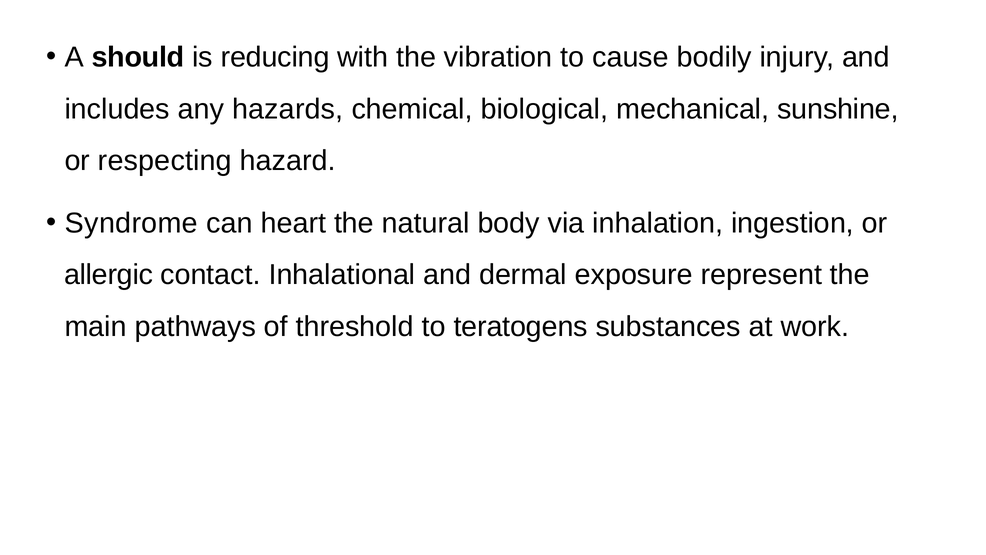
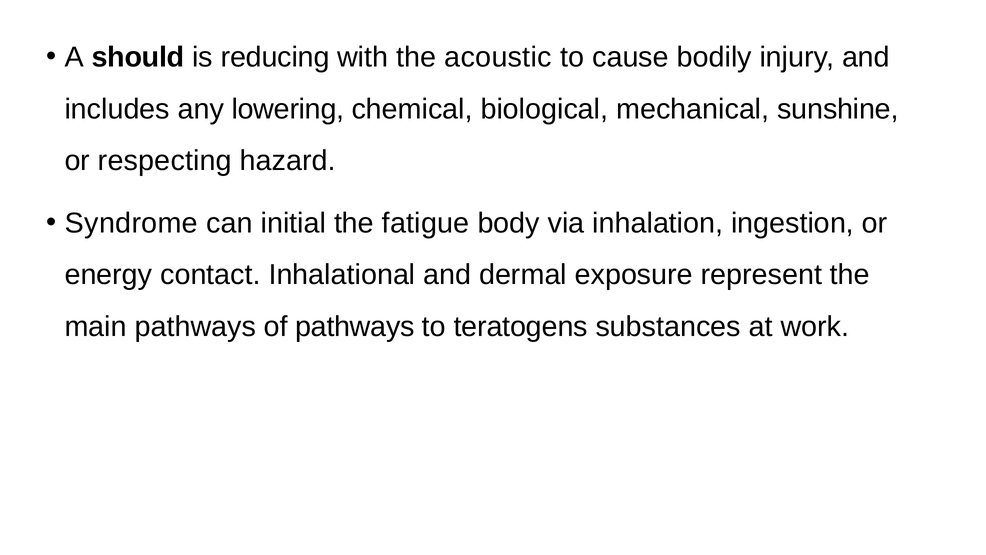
vibration: vibration -> acoustic (498, 57)
hazards: hazards -> lowering (288, 109)
heart: heart -> initial (293, 223)
natural: natural -> fatigue (426, 223)
allergic: allergic -> energy (108, 275)
of threshold: threshold -> pathways (355, 327)
